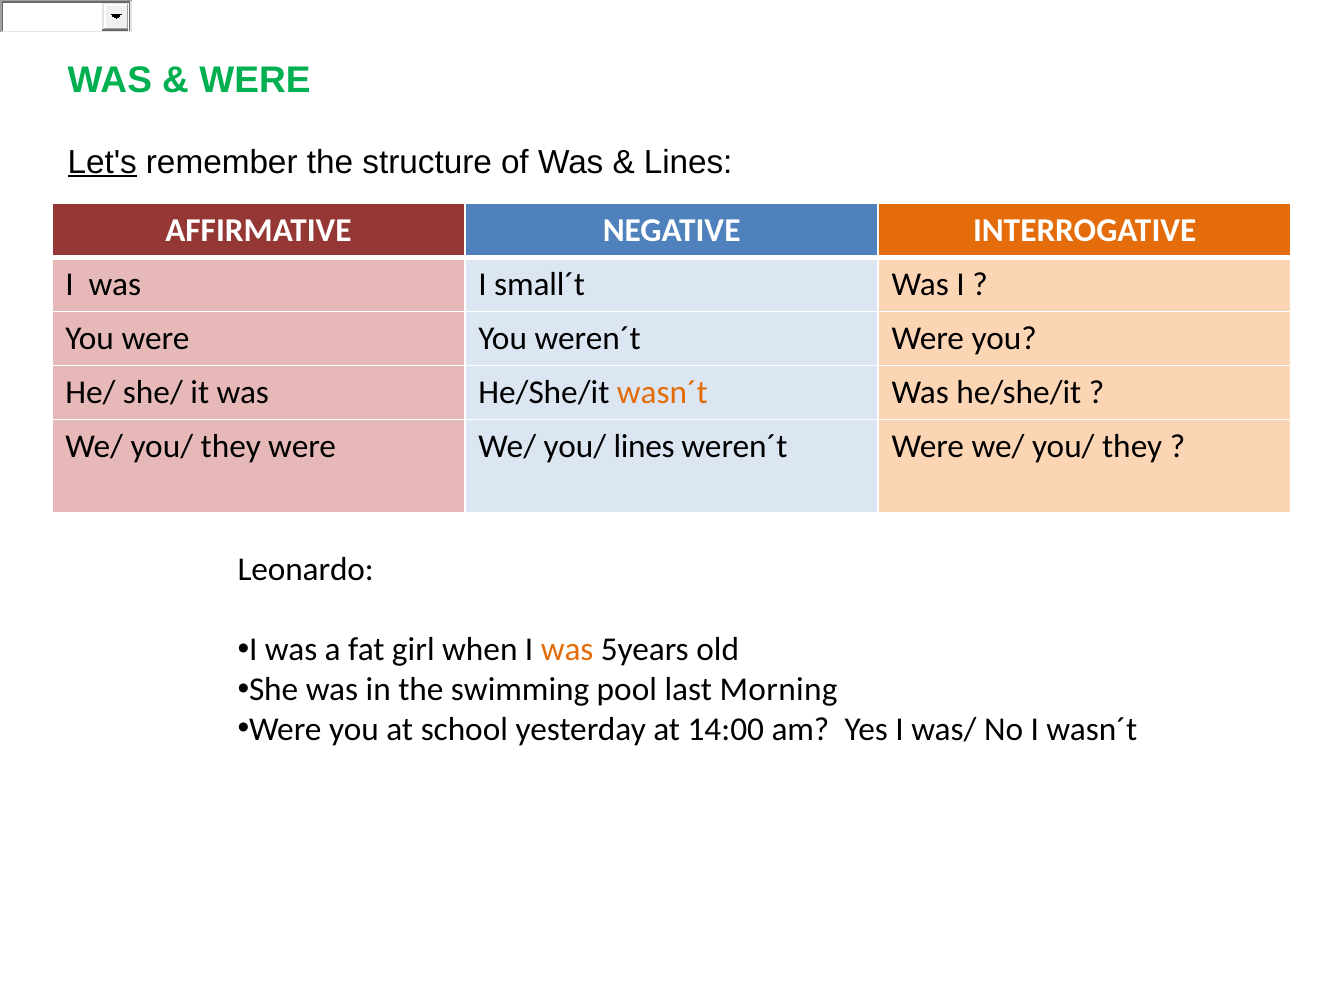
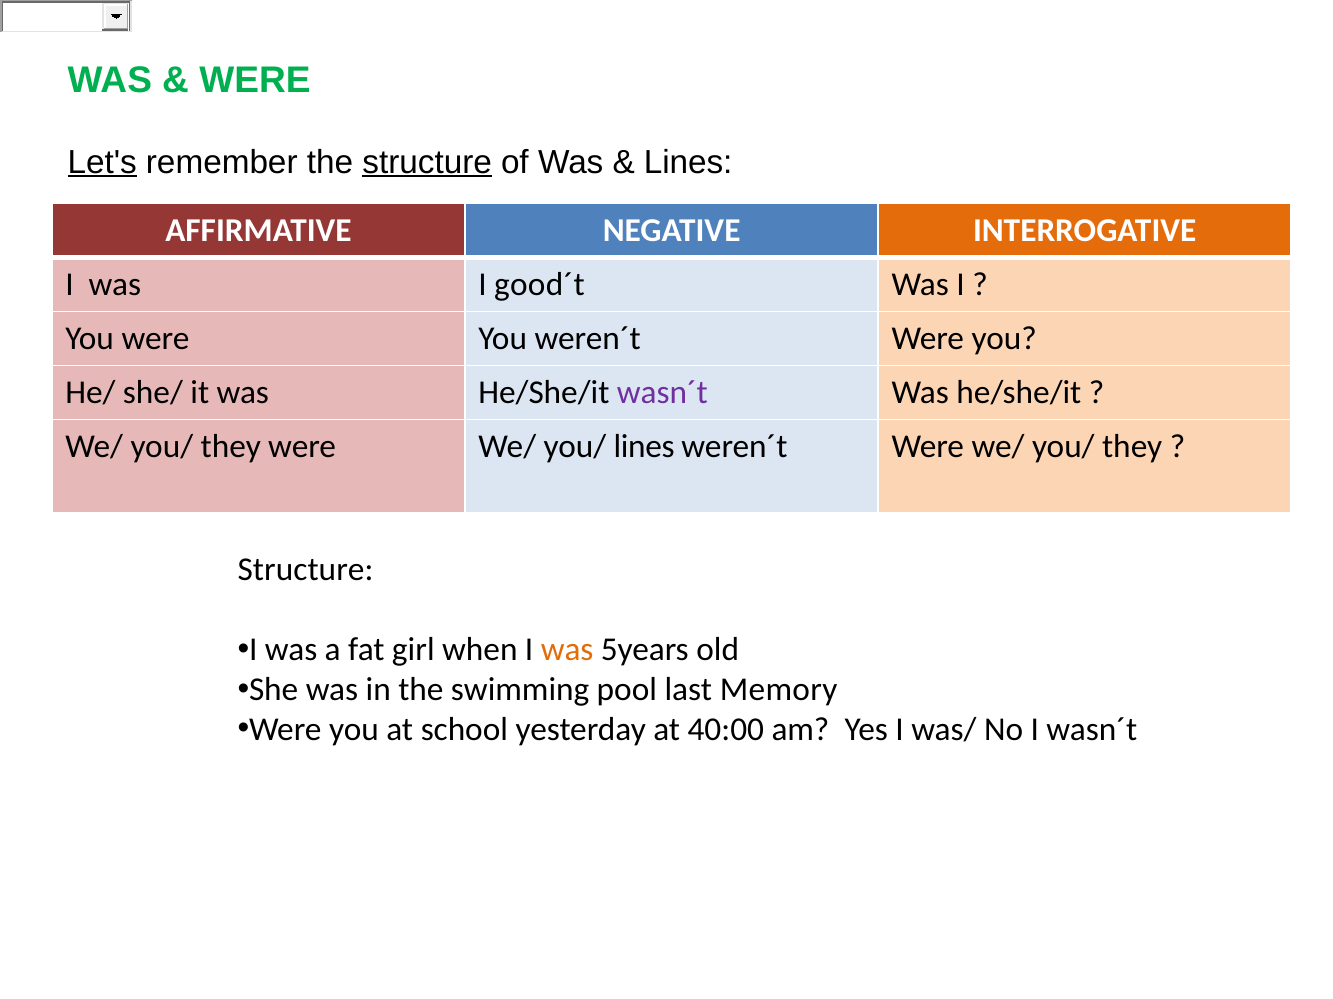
structure underline: none -> present (427, 162)
small´t: small´t -> good´t (539, 285)
wasn´t colour: orange -> purple (662, 393)
Leonardo: Leonardo -> Structure (306, 570)
Morning: Morning -> Memory (779, 690)
14:00: 14:00 -> 40:00 (726, 730)
